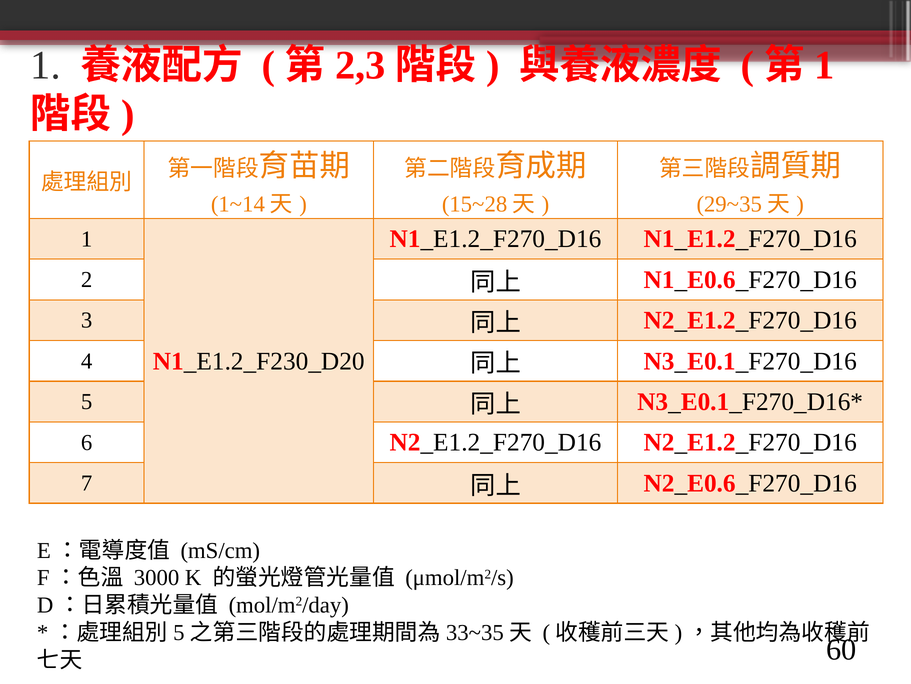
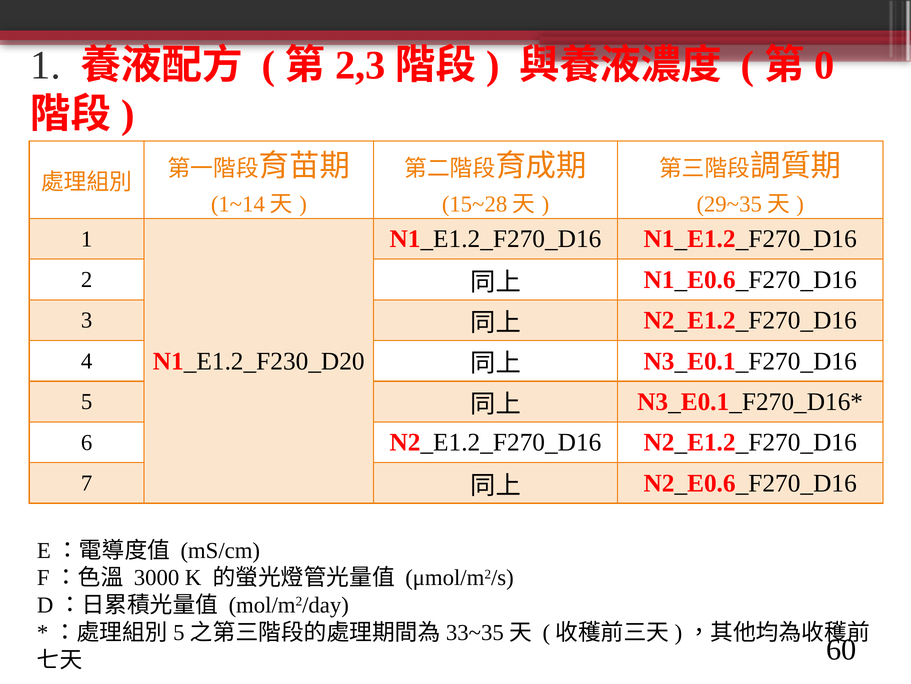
1: 1 -> 0 (824, 65)
